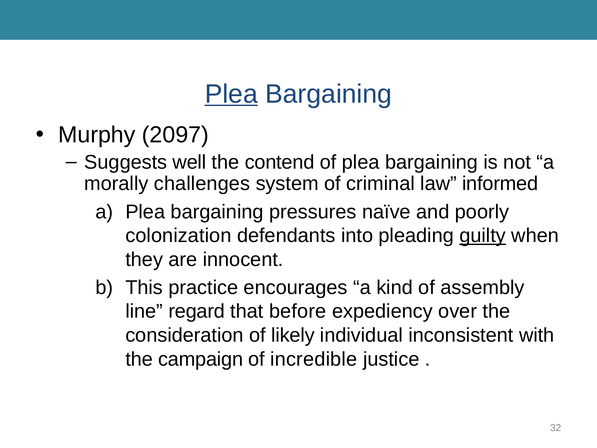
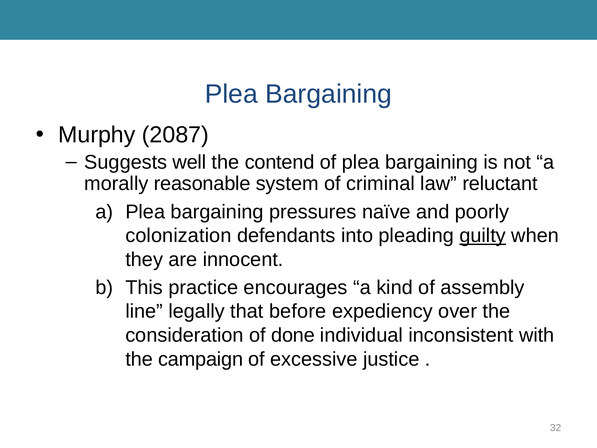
Plea underline: present -> none (231, 94)
2097: 2097 -> 2087 (175, 135)
challenges: challenges -> reasonable (202, 184)
informed: informed -> reluctant (500, 184)
regard: regard -> legally (197, 311)
likely: likely -> done (293, 335)
incredible: incredible -> excessive (314, 359)
